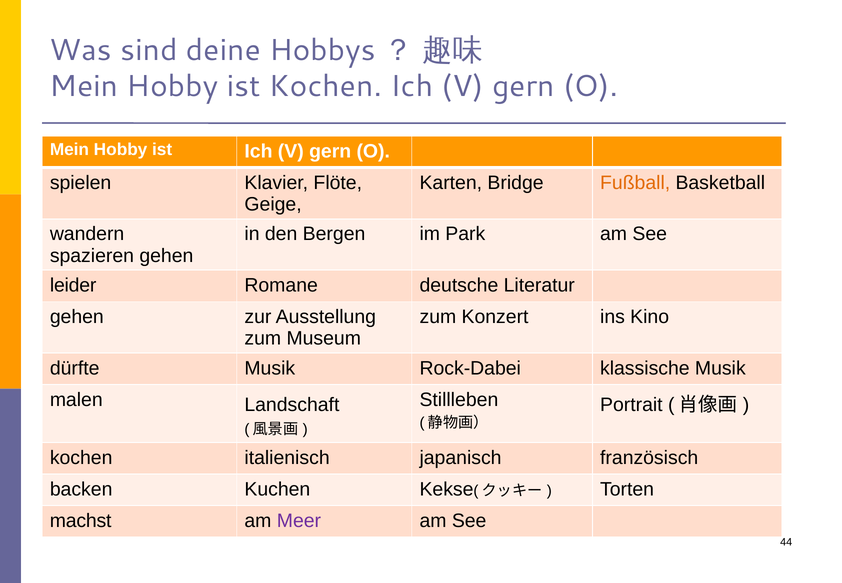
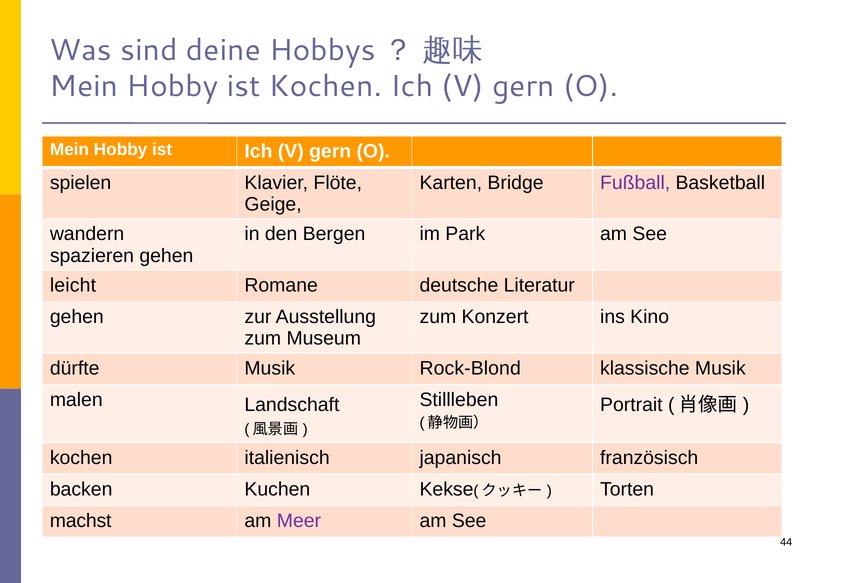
Fußball colour: orange -> purple (635, 183)
leider: leider -> leicht (73, 285)
Rock-Dabei: Rock-Dabei -> Rock-Blond (470, 368)
